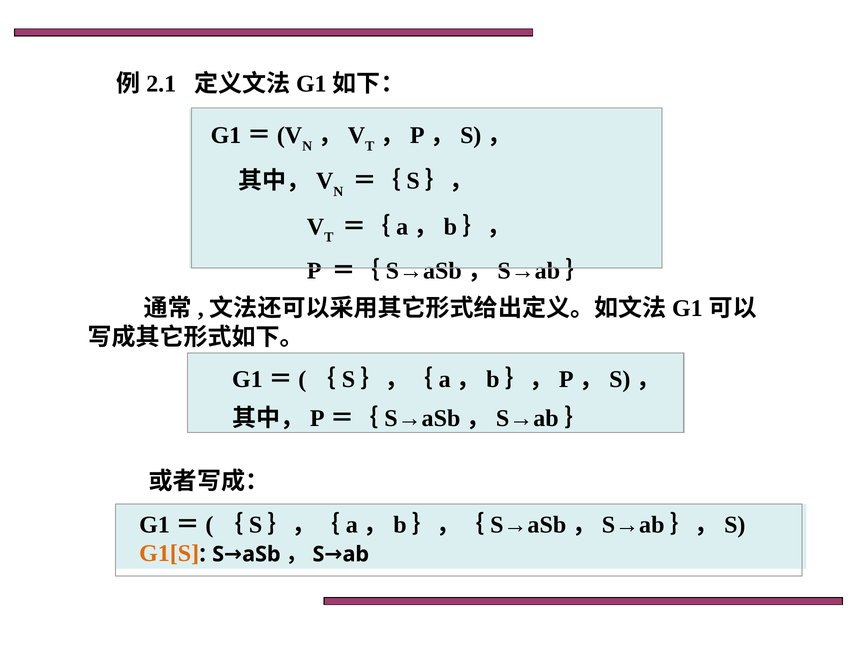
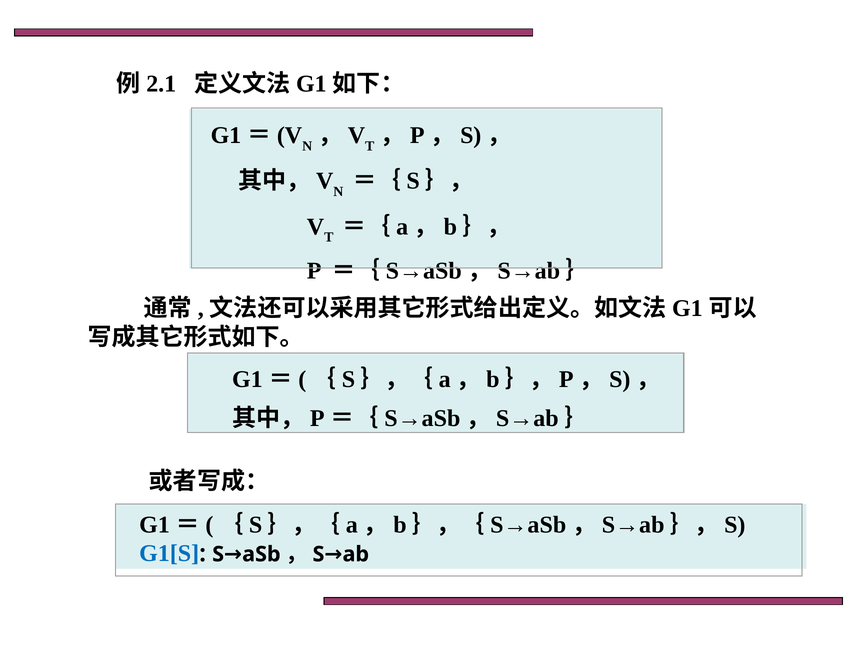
G1[S colour: orange -> blue (169, 553)
